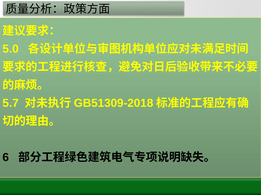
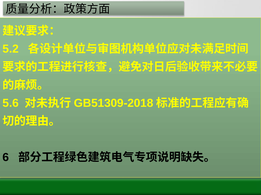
5.0: 5.0 -> 5.2 (11, 49)
5.7: 5.7 -> 5.6 (11, 103)
